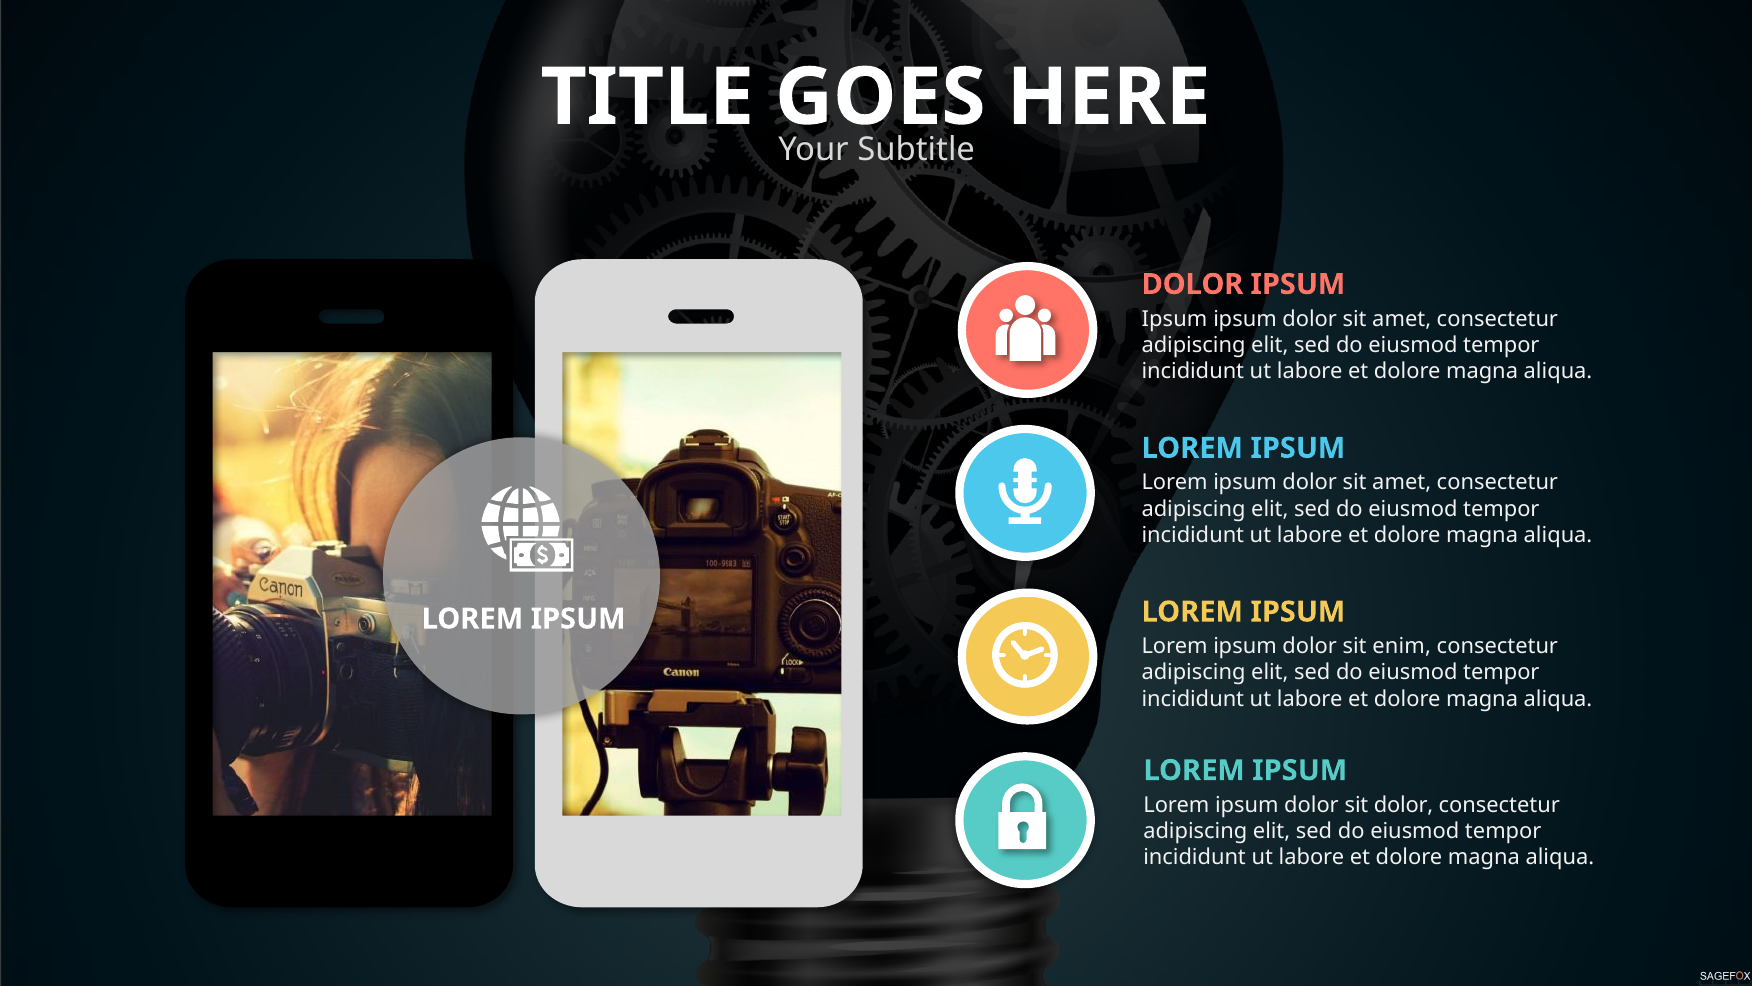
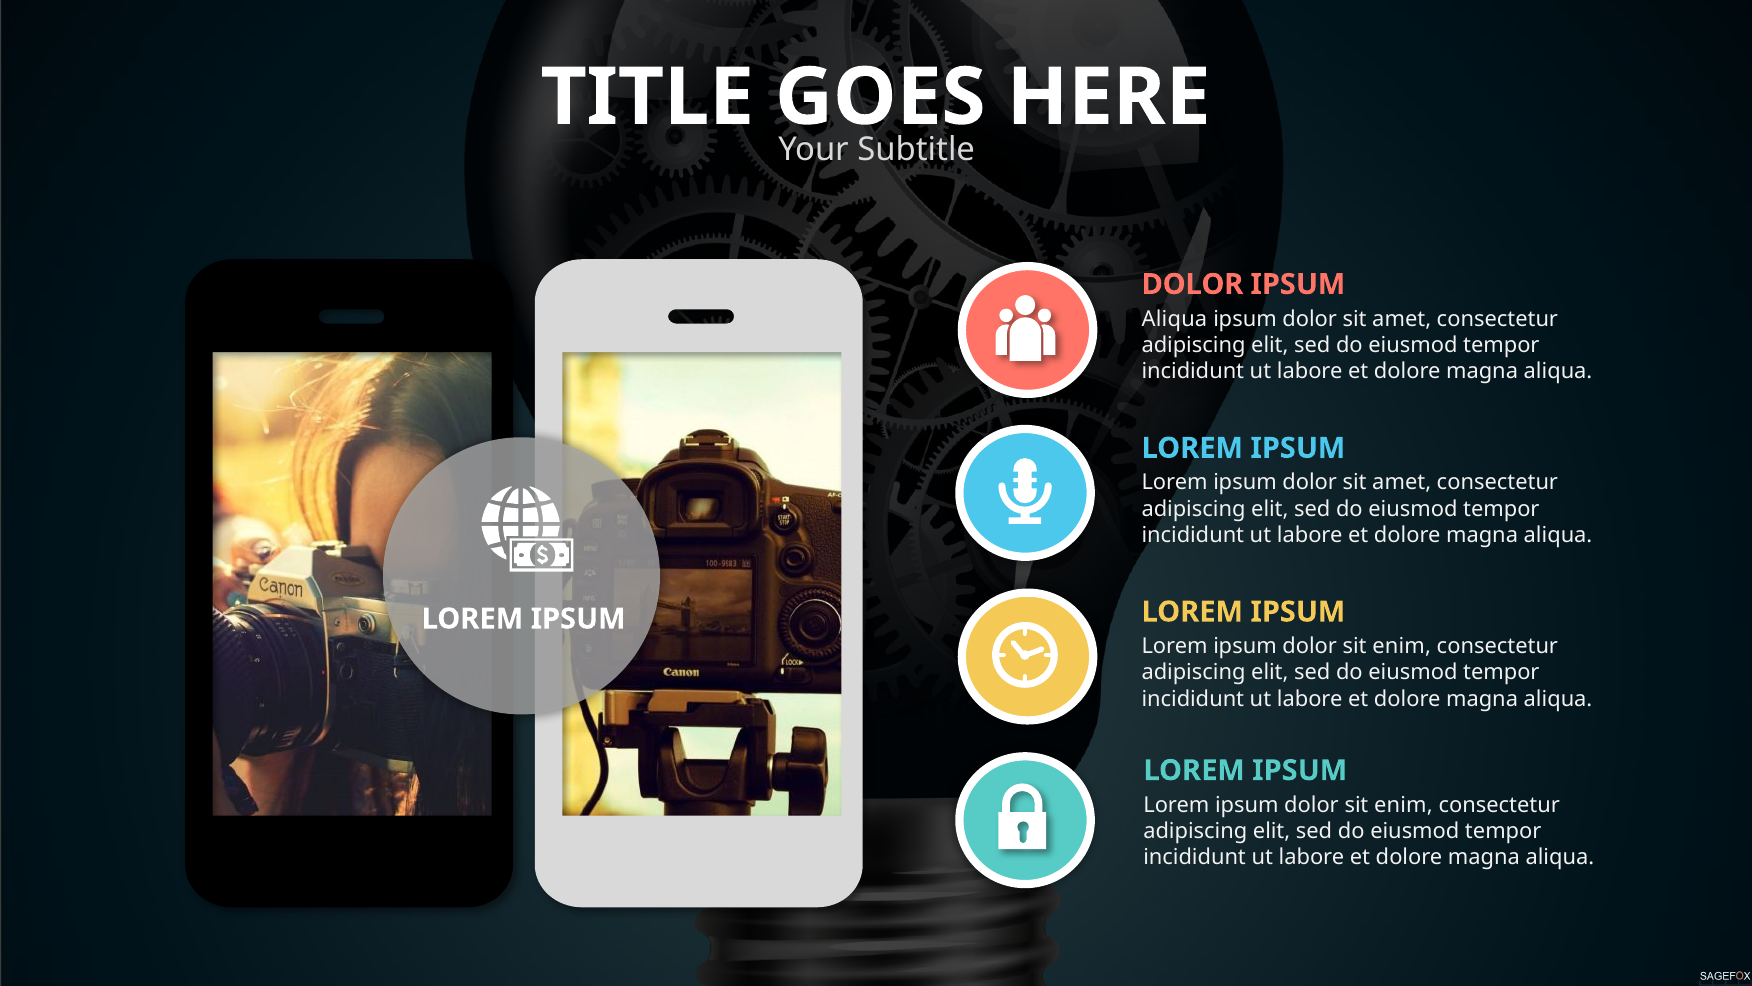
Ipsum: Ipsum -> Aliqua (1174, 319)
dolor: dolor -> enim (1403, 805)
